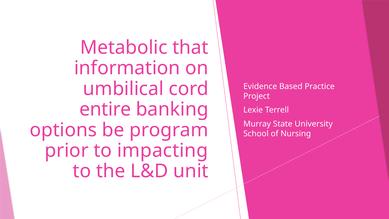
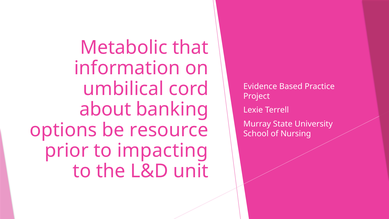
entire: entire -> about (105, 109)
program: program -> resource (169, 130)
